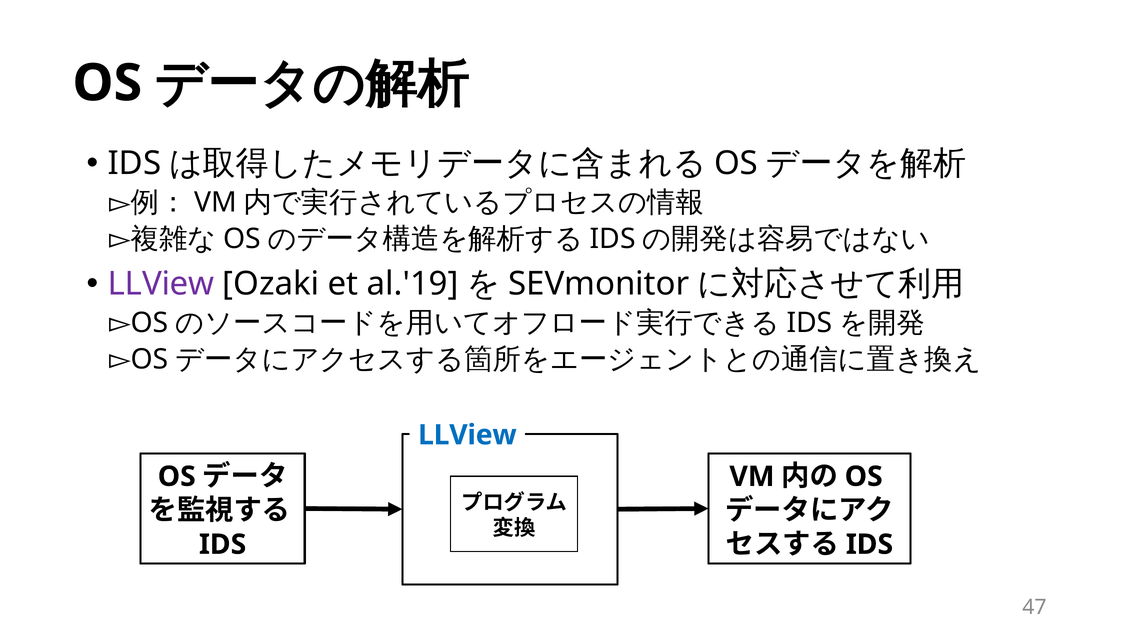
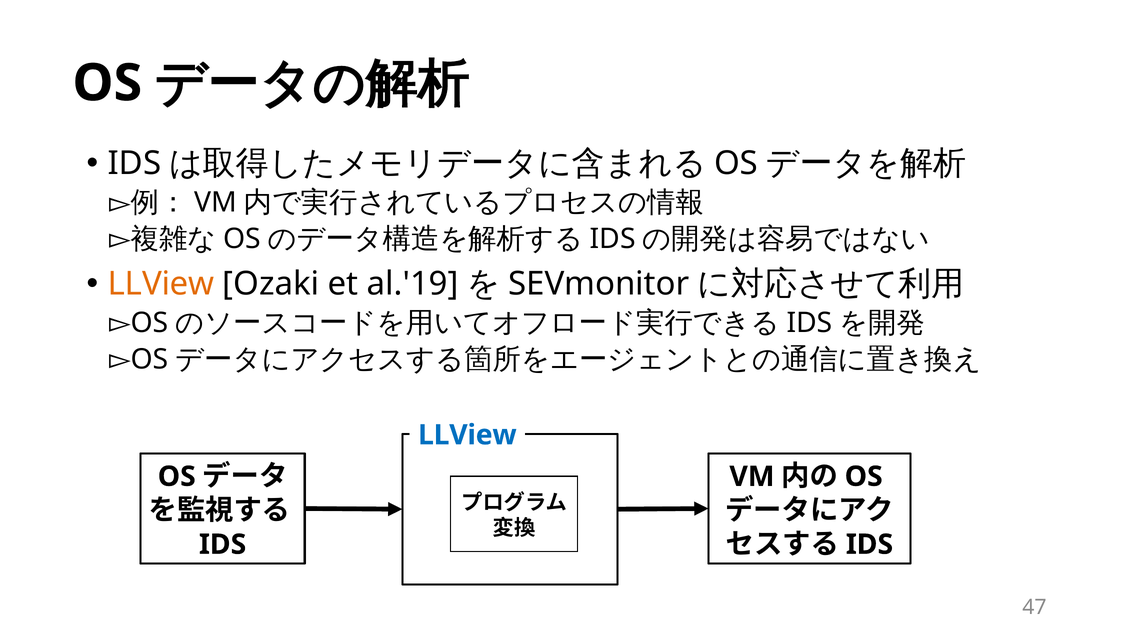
LLView colour: purple -> orange (161, 284)
